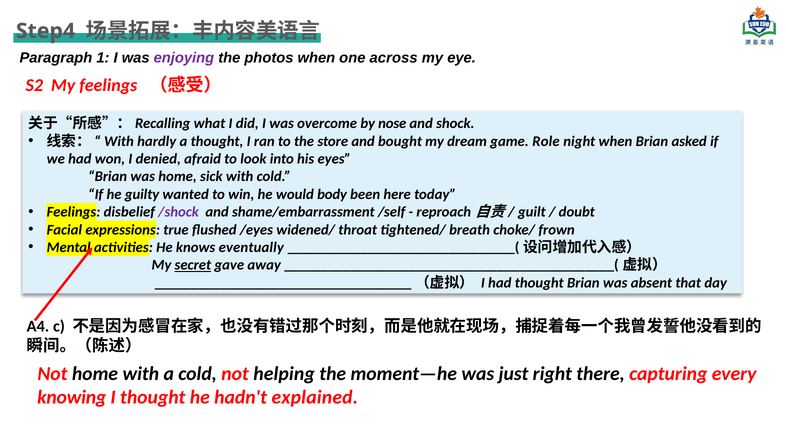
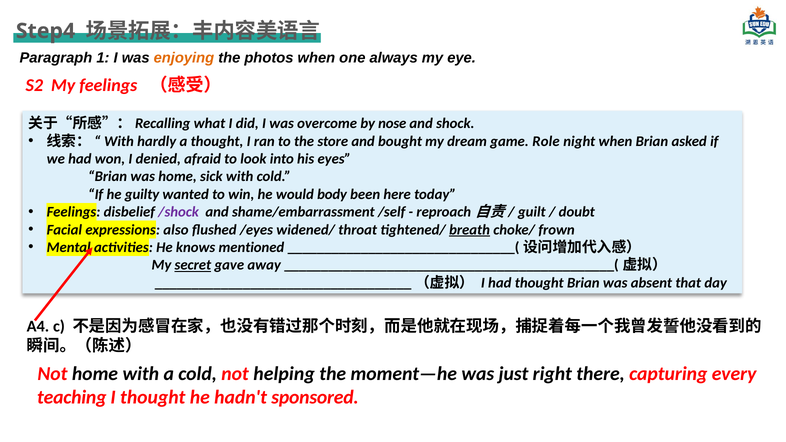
enjoying colour: purple -> orange (184, 58)
across: across -> always (394, 58)
true: true -> also (176, 230)
breath underline: none -> present (470, 230)
eventually: eventually -> mentioned (251, 247)
knowing: knowing -> teaching (72, 397)
explained: explained -> sponsored (315, 397)
